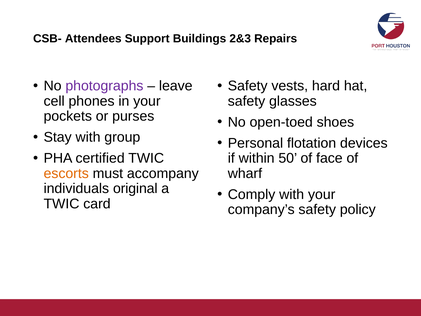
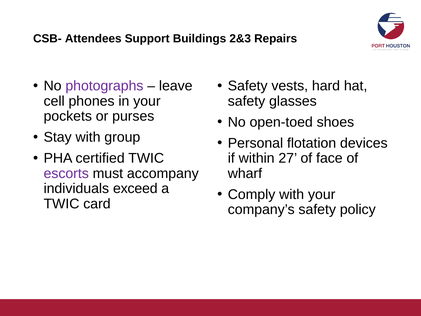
50: 50 -> 27 (288, 158)
escorts colour: orange -> purple (66, 173)
original: original -> exceed (135, 189)
